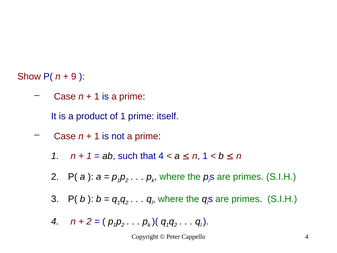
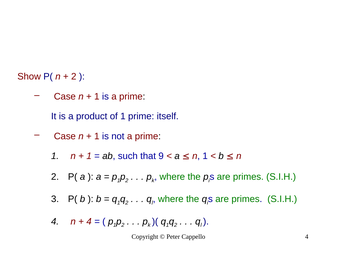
9: 9 -> 2 (74, 76)
that 4: 4 -> 9 (161, 156)
2: 2 -> 4 (89, 221)
